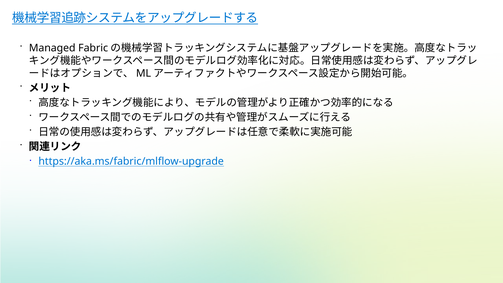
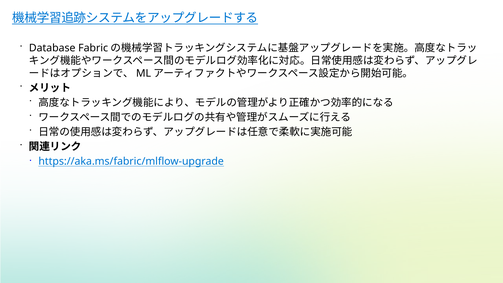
Managed: Managed -> Database (52, 48)
